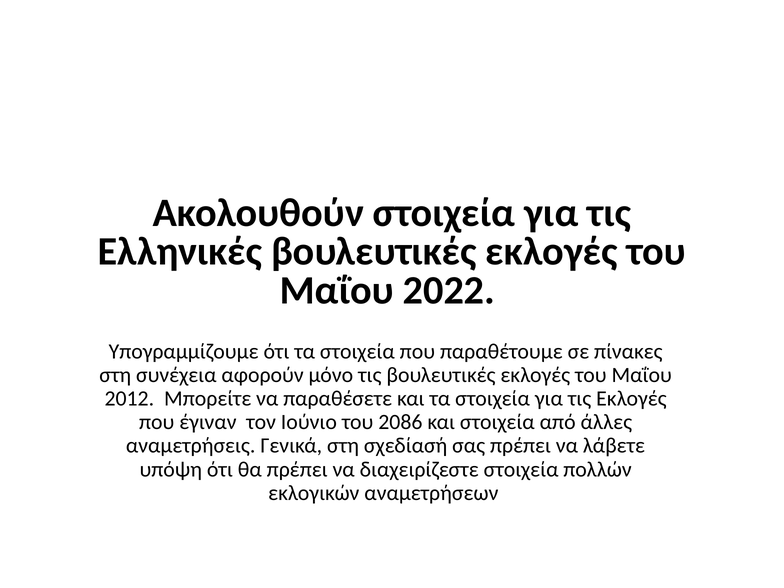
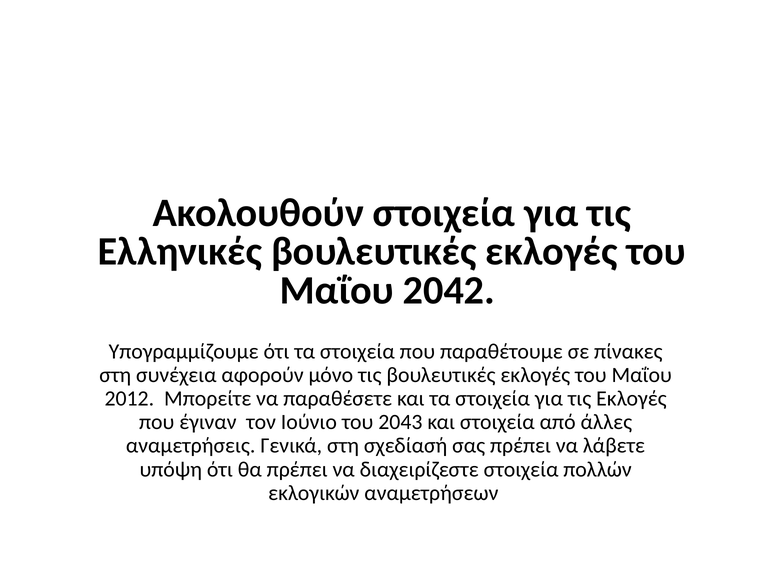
2022: 2022 -> 2042 (449, 290)
2086: 2086 -> 2043 (400, 422)
